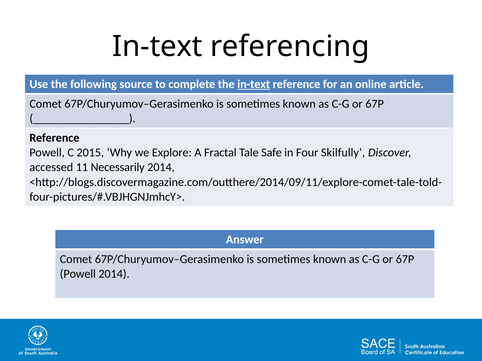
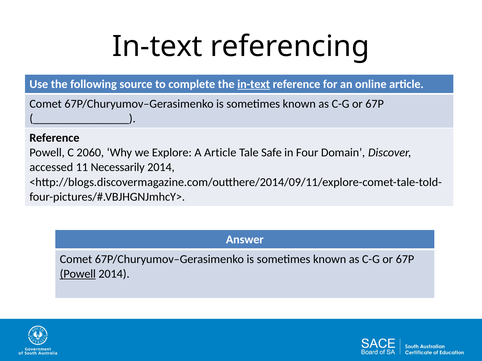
2015: 2015 -> 2060 (90, 153)
A Fractal: Fractal -> Article (220, 153)
Skilfully: Skilfully -> Domain (343, 153)
Powell underline: none -> present (78, 274)
